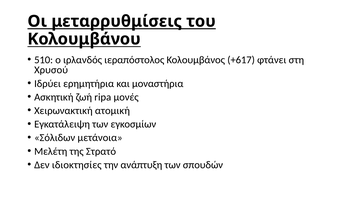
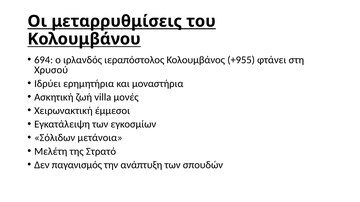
510: 510 -> 694 (44, 60)
+617: +617 -> +955 (241, 60)
ripa: ripa -> villa (103, 97)
ατομική: ατομική -> έμμεσοι (112, 111)
ιδιοκτησίες: ιδιοκτησίες -> παγανισμός (77, 165)
